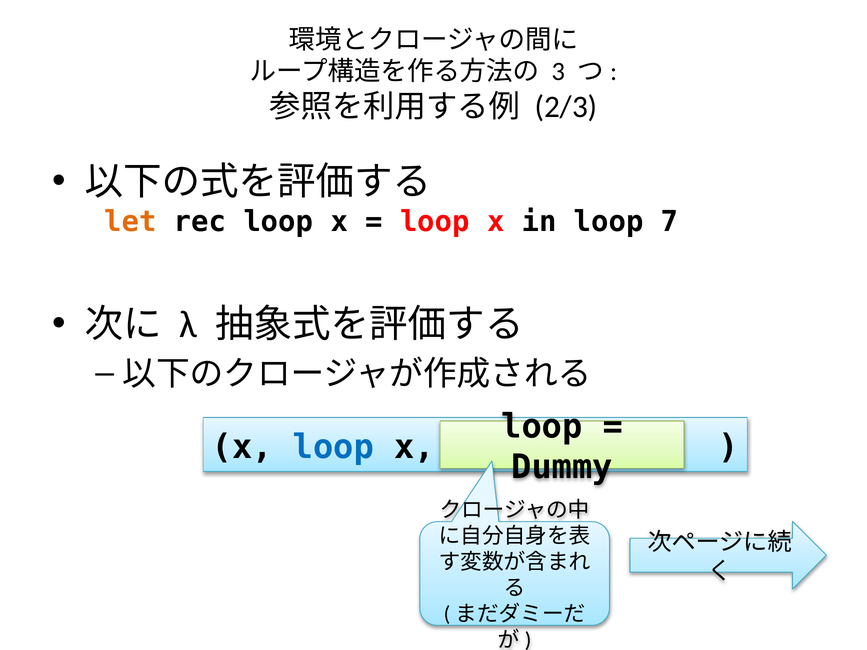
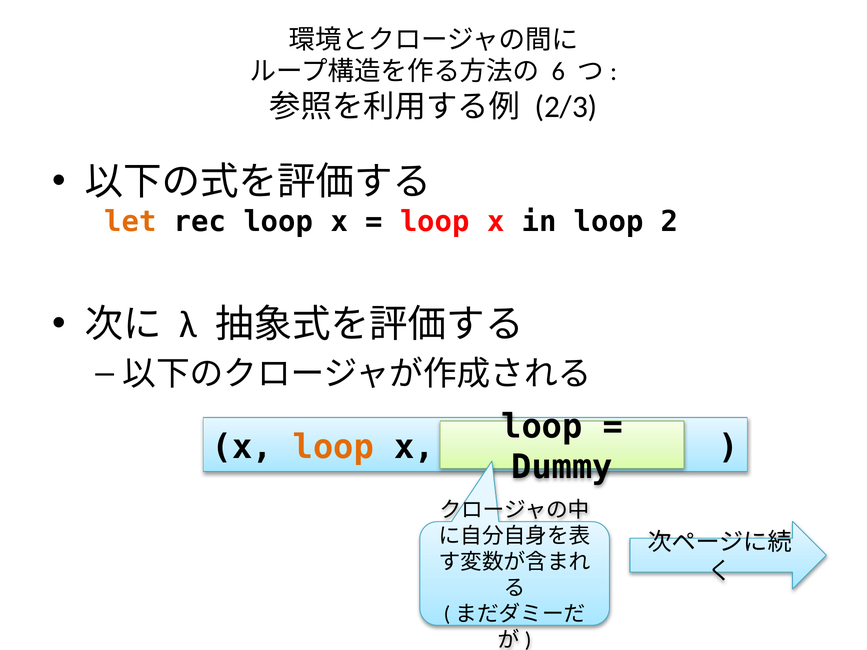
3: 3 -> 6 (558, 72)
7: 7 -> 2 (670, 222)
loop colour: blue -> orange (333, 447)
